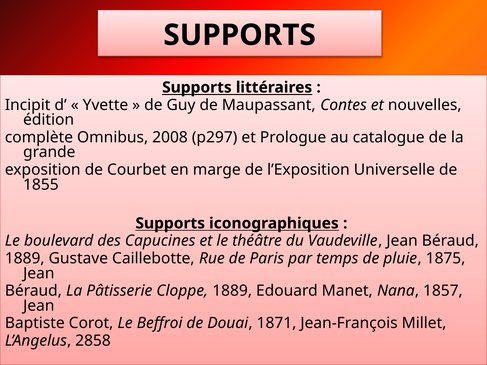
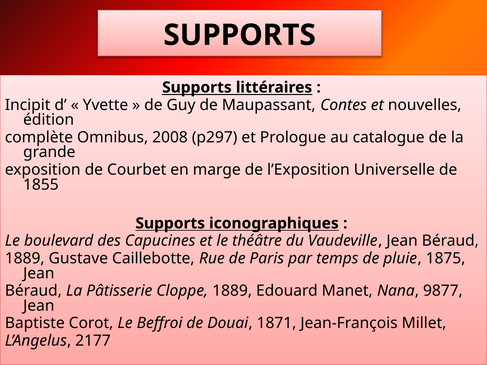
1857: 1857 -> 9877 (443, 291)
2858: 2858 -> 2177 (93, 341)
